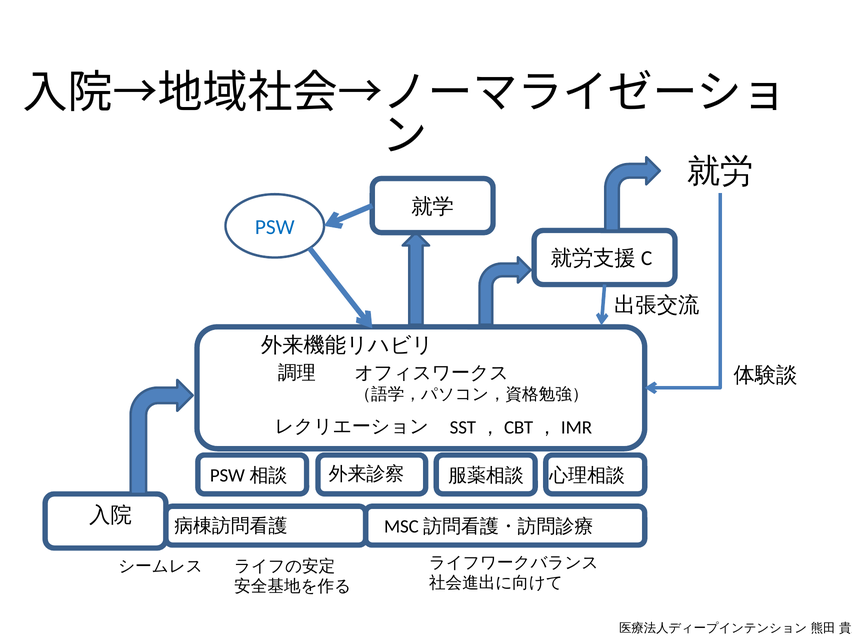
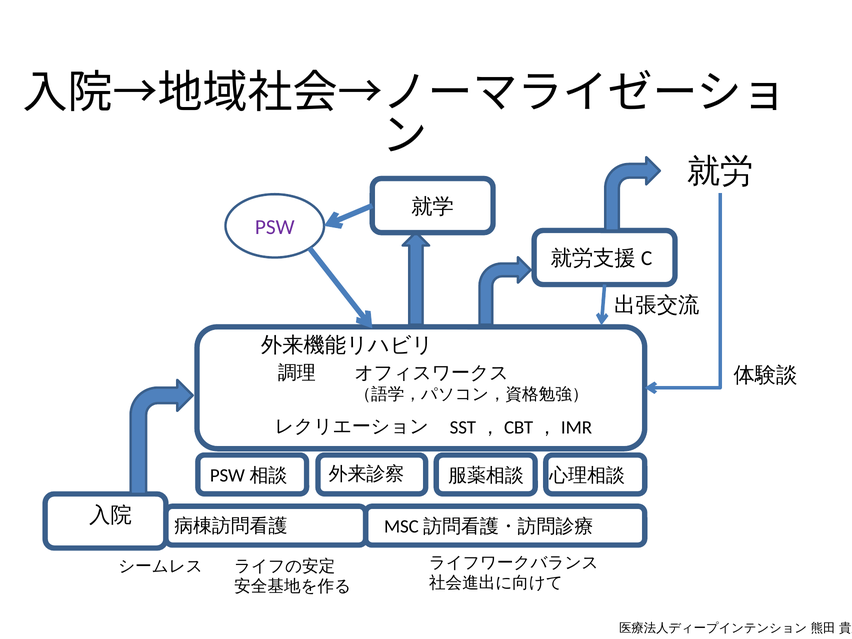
PSW colour: blue -> purple (275, 227)
